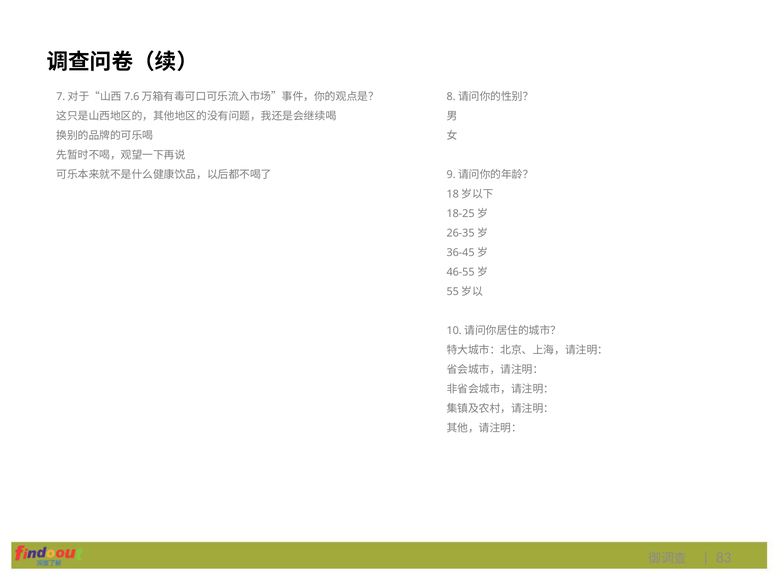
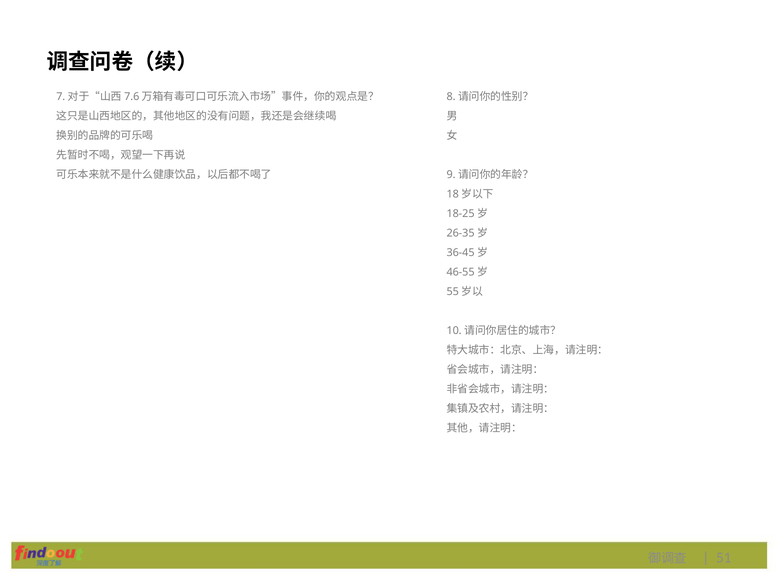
83: 83 -> 51 (724, 557)
